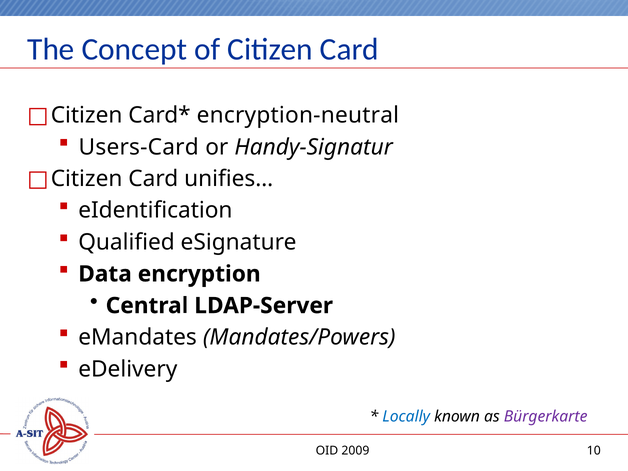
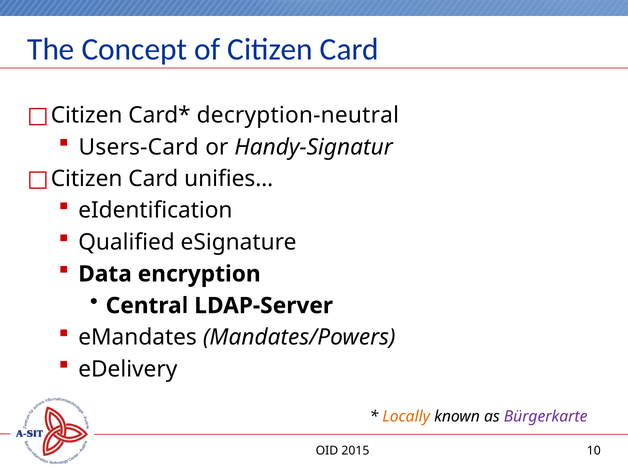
encryption-neutral: encryption-neutral -> decryption-neutral (298, 115)
Locally colour: blue -> orange (406, 417)
2009: 2009 -> 2015 (355, 451)
